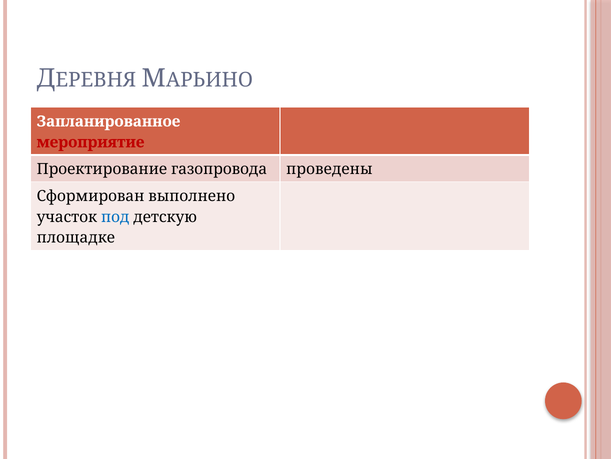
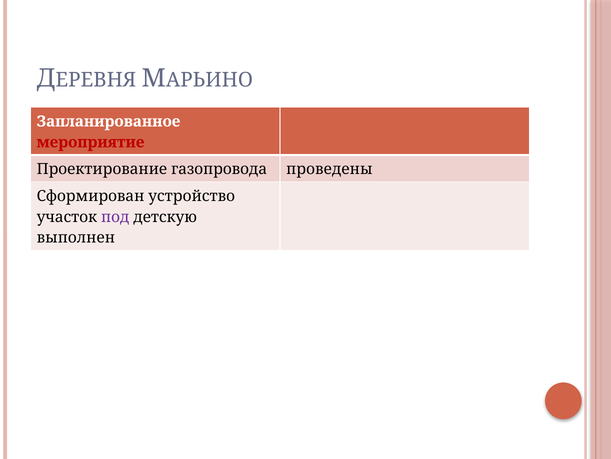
выполнено: выполнено -> устройство (192, 196)
под colour: blue -> purple (115, 217)
площадке: площадке -> выполнен (76, 237)
